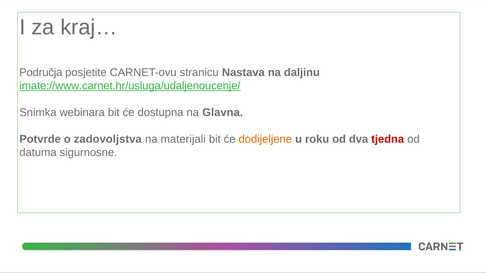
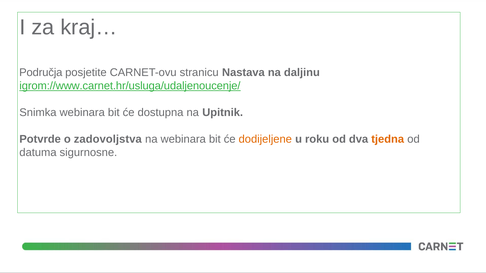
imate://www.carnet.hr/usluga/udaljenoucenje/: imate://www.carnet.hr/usluga/udaljenoucenje/ -> igrom://www.carnet.hr/usluga/udaljenoucenje/ (130, 86)
Glavna: Glavna -> Upitnik (223, 113)
na materijali: materijali -> webinara (183, 139)
tjedna colour: red -> orange (388, 139)
